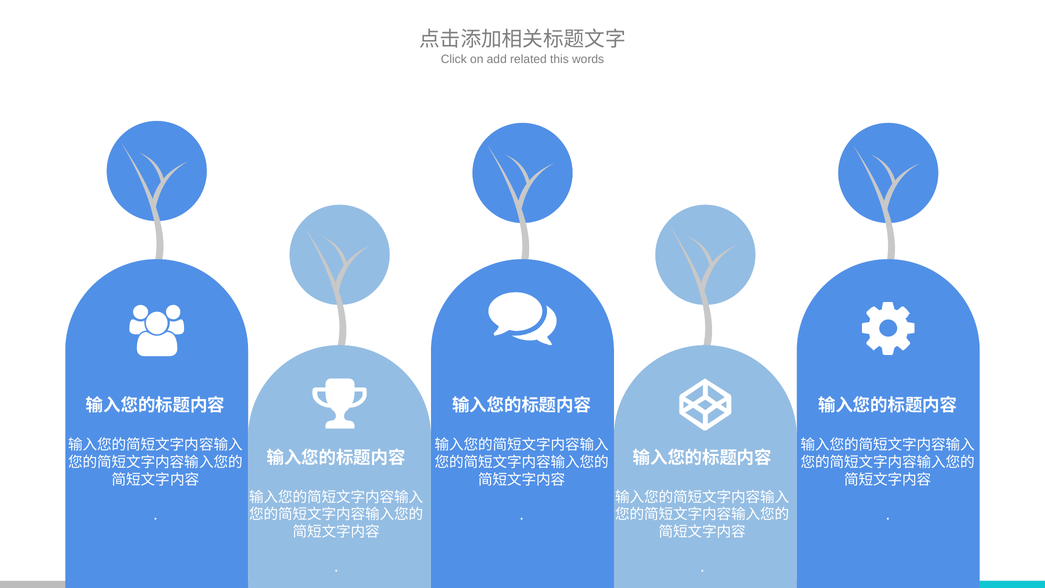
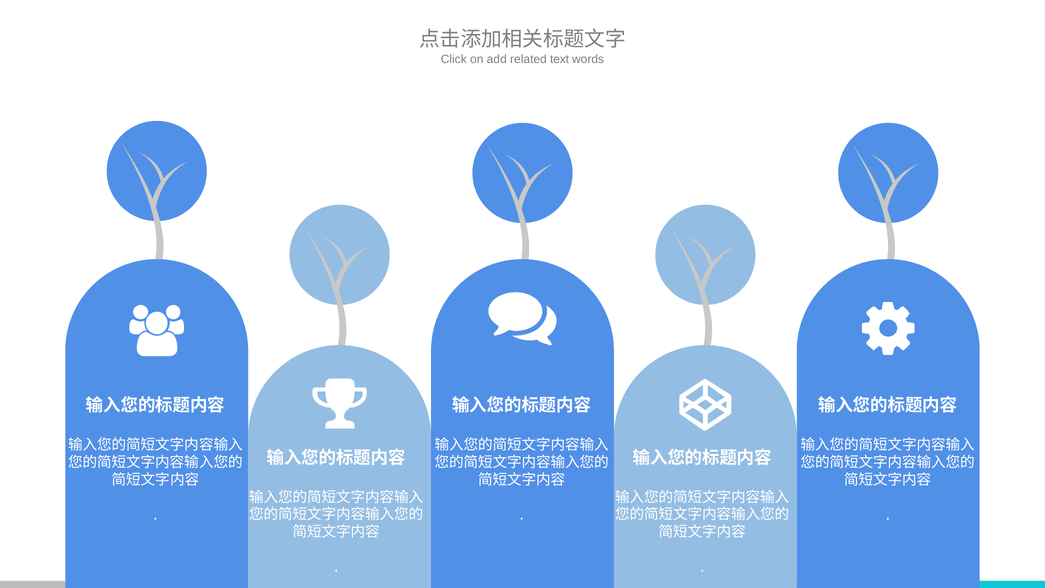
this: this -> text (559, 59)
